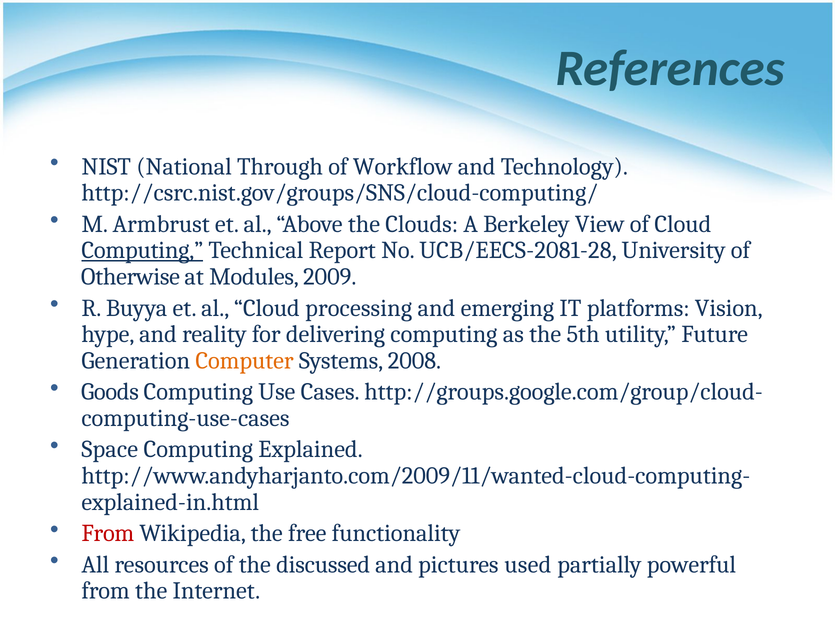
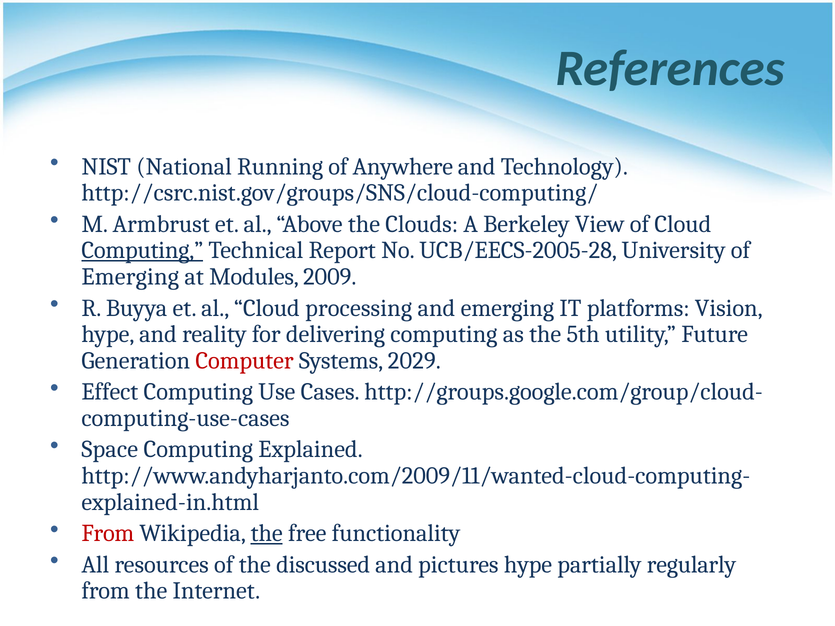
Through: Through -> Running (280, 167)
Workflow: Workflow -> Anywhere (403, 167)
UCB/EECS-2081-28: UCB/EECS-2081-28 -> UCB/EECS-2005-28 (518, 251)
Otherwise: Otherwise -> Emerging (130, 277)
Computer colour: orange -> red (245, 361)
2008: 2008 -> 2029 (414, 361)
Goods: Goods -> Effect (110, 392)
the underline: none -> present (267, 533)
pictures used: used -> hype (528, 565)
powerful: powerful -> regularly (691, 565)
